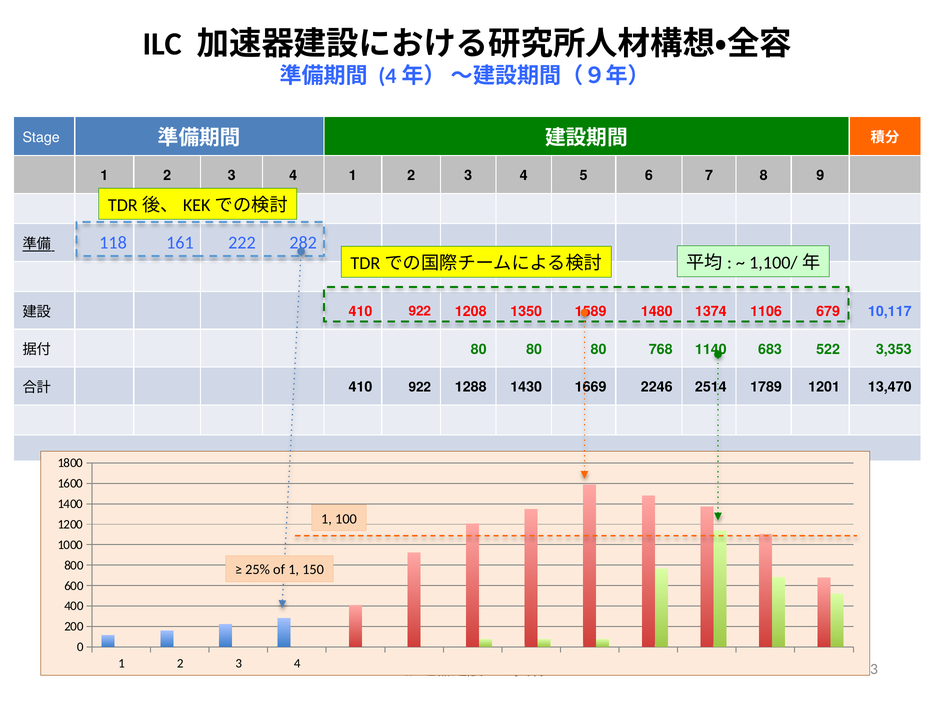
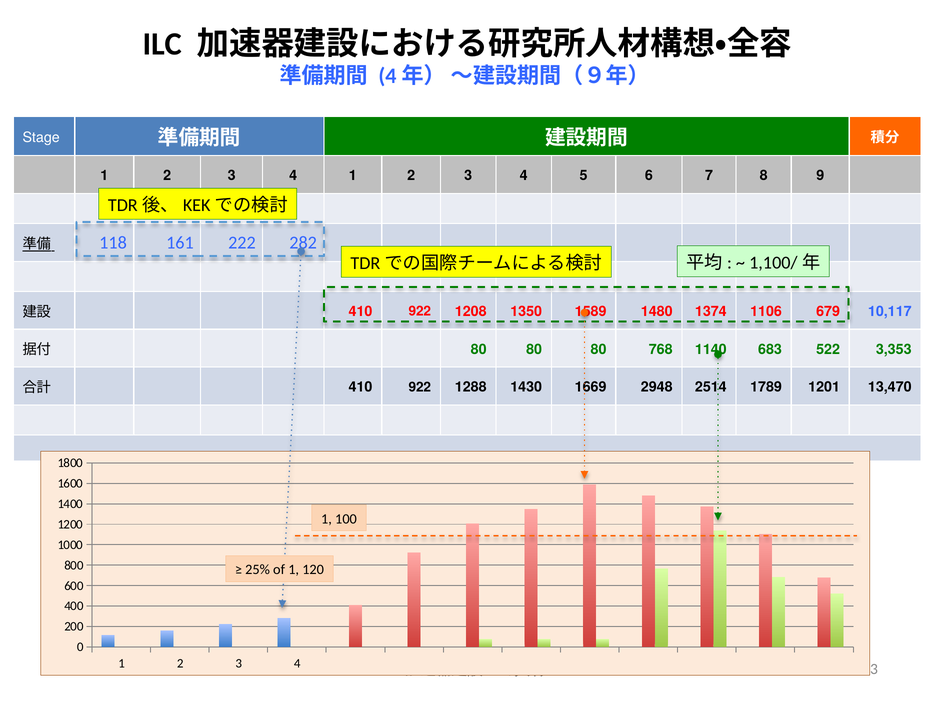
2246: 2246 -> 2948 (657, 387)
150: 150 -> 120 (313, 569)
